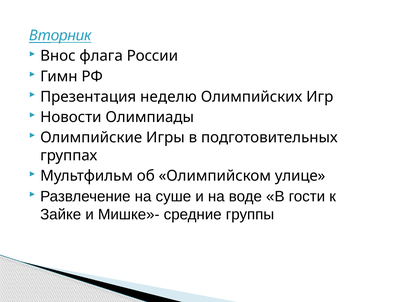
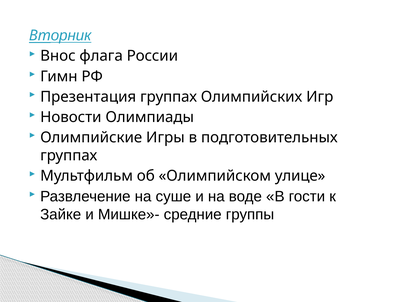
Презентация неделю: неделю -> группах (169, 97)
